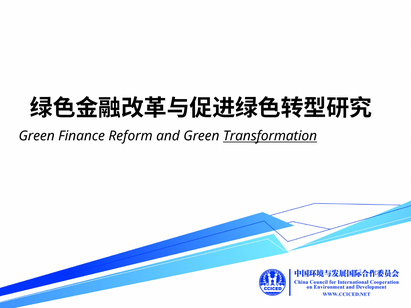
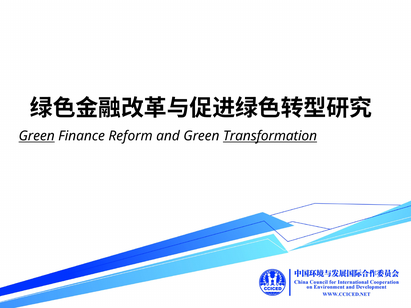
Green underline: none -> present (37, 136)
